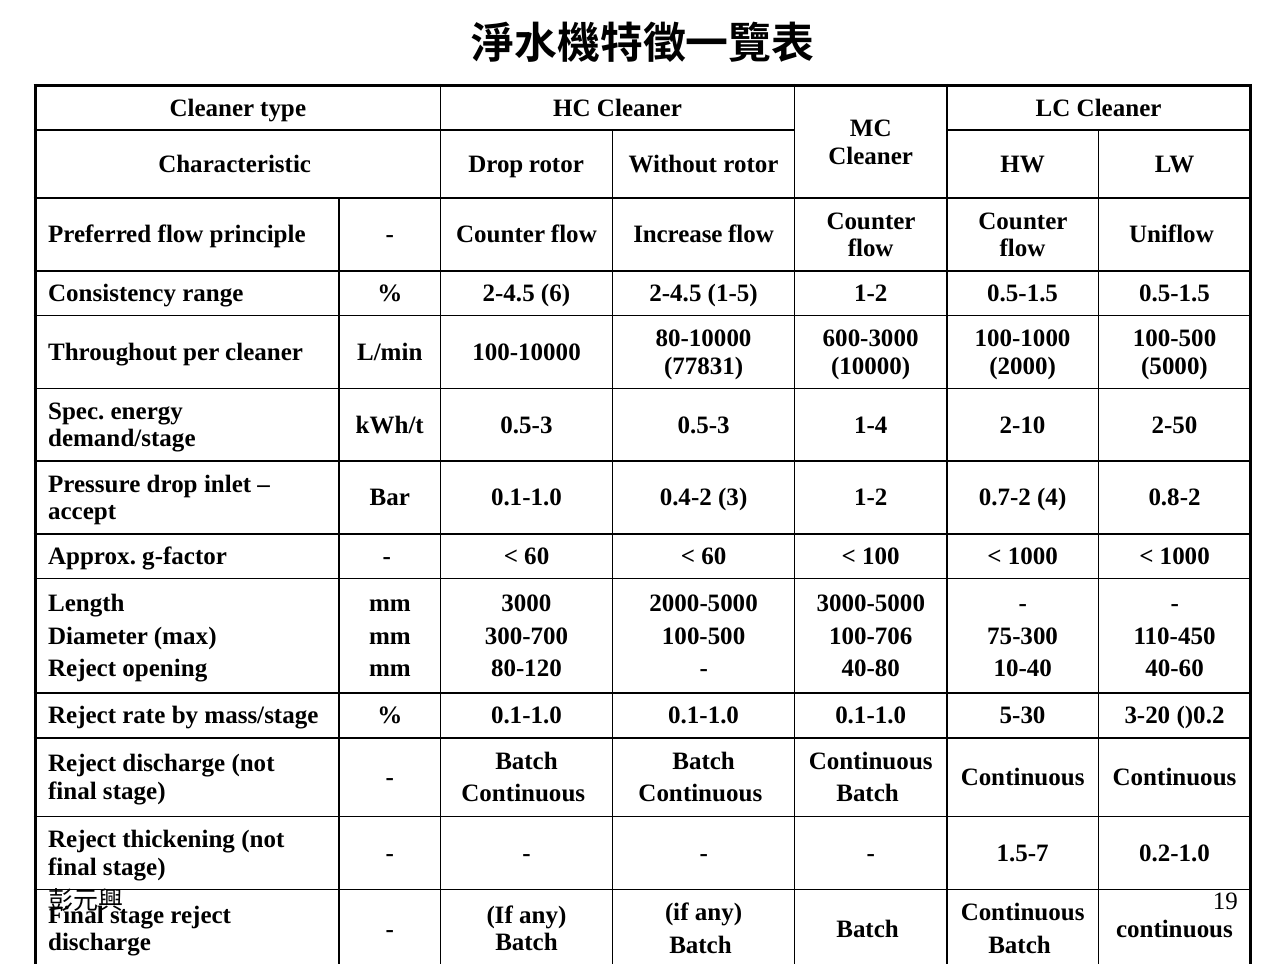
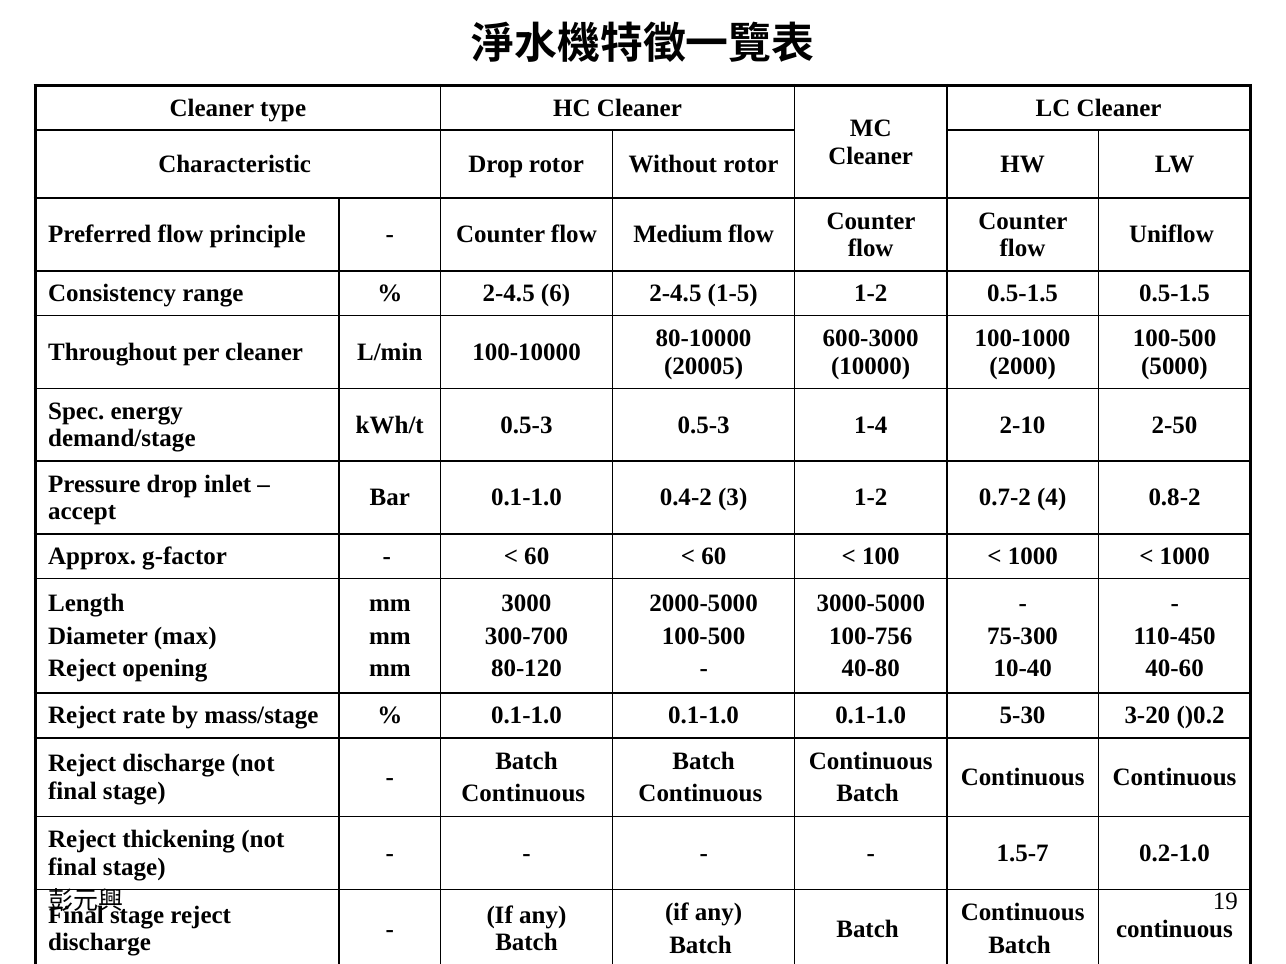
Increase: Increase -> Medium (678, 235)
77831: 77831 -> 20005 (704, 366)
100-706: 100-706 -> 100-756 (871, 636)
